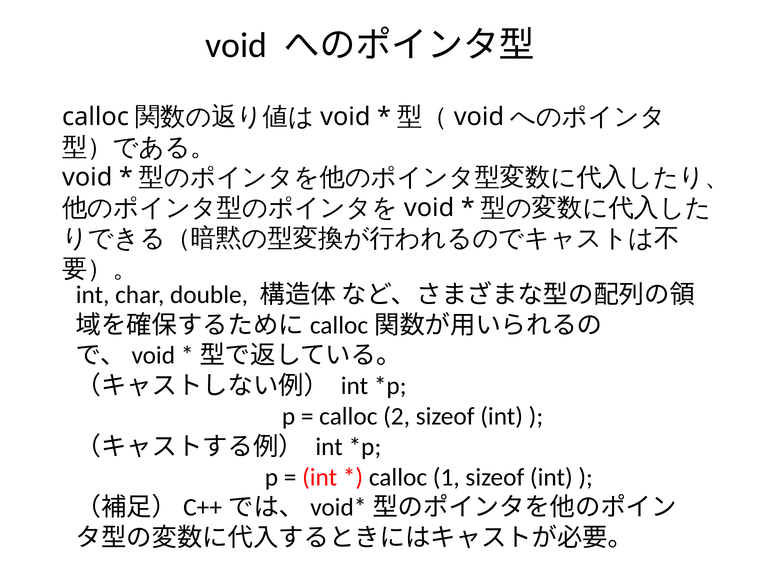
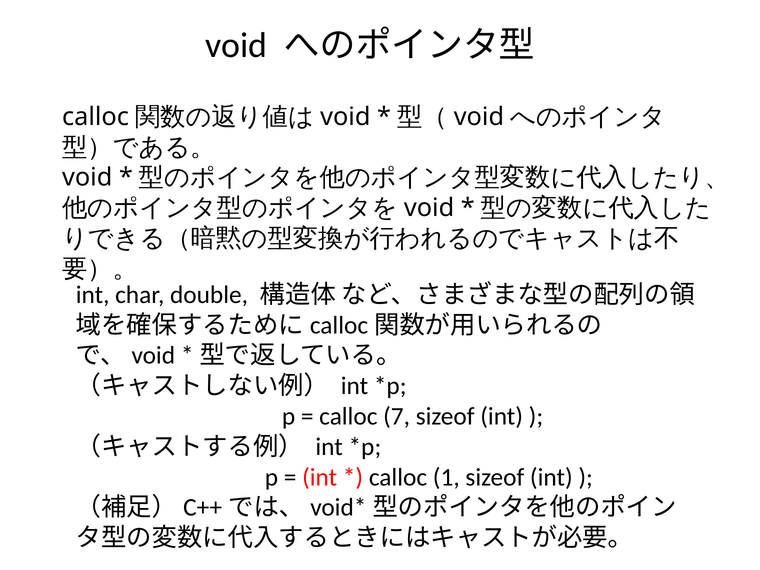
2: 2 -> 7 (397, 416)
